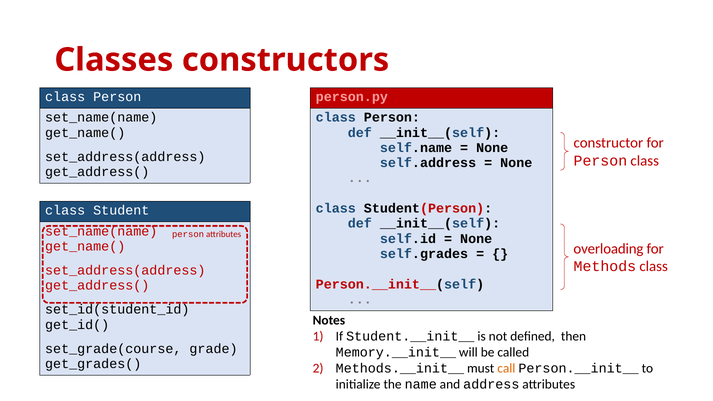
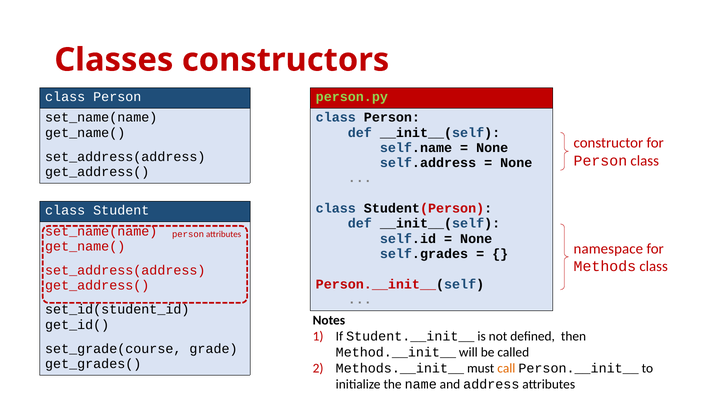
person.py colour: pink -> light green (352, 97)
overloading: overloading -> namespace (608, 249)
Memory.__init__: Memory.__init__ -> Method.__init__ (396, 352)
